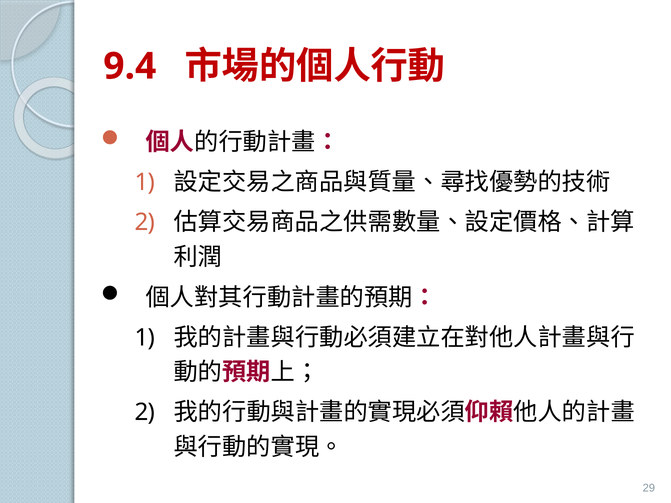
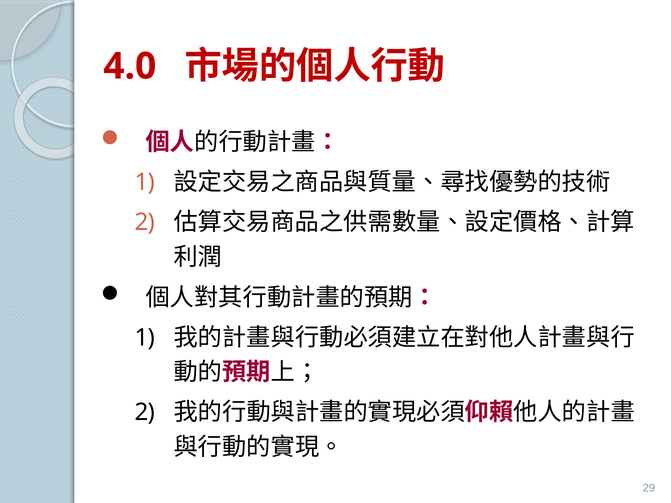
9.4: 9.4 -> 4.0 (130, 66)
